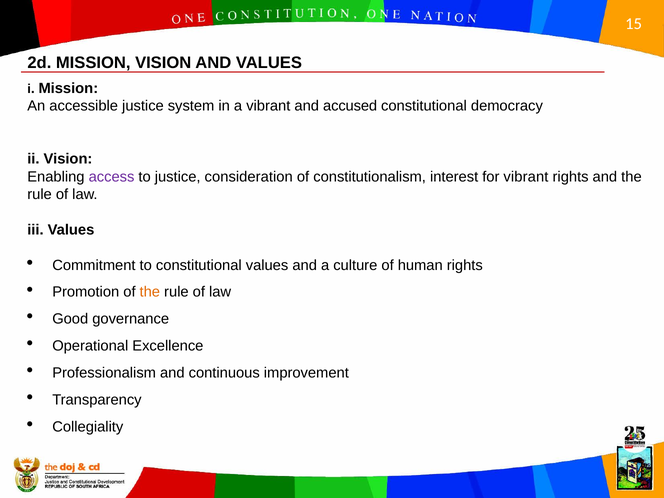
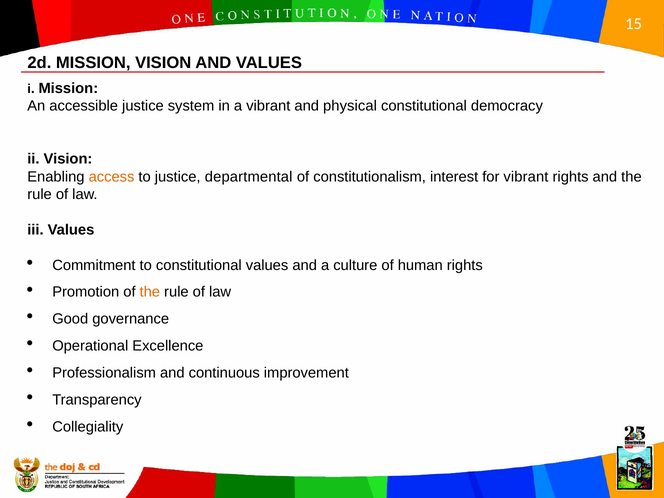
accused: accused -> physical (350, 106)
access colour: purple -> orange (112, 177)
consideration: consideration -> departmental (249, 177)
